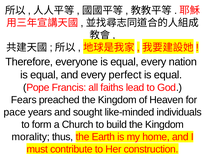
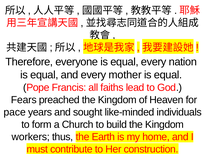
perfect: perfect -> mother (125, 75)
morality: morality -> workers (31, 137)
